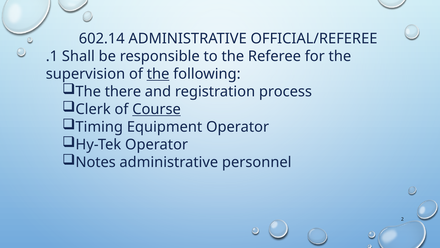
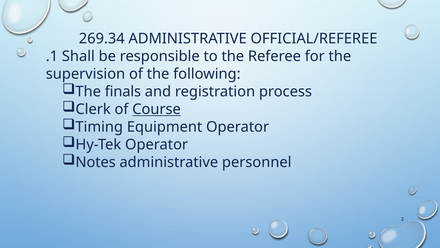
602.14: 602.14 -> 269.34 (102, 39)
the underline: present -> none (158, 74)
there: there -> finals (123, 92)
